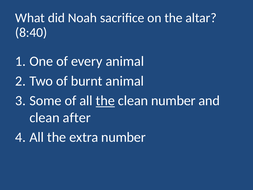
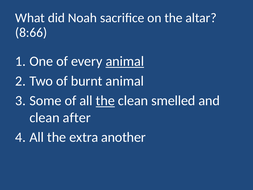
8:40: 8:40 -> 8:66 (31, 32)
animal underline: none -> present (125, 61)
clean number: number -> smelled (173, 101)
extra number: number -> another (123, 137)
